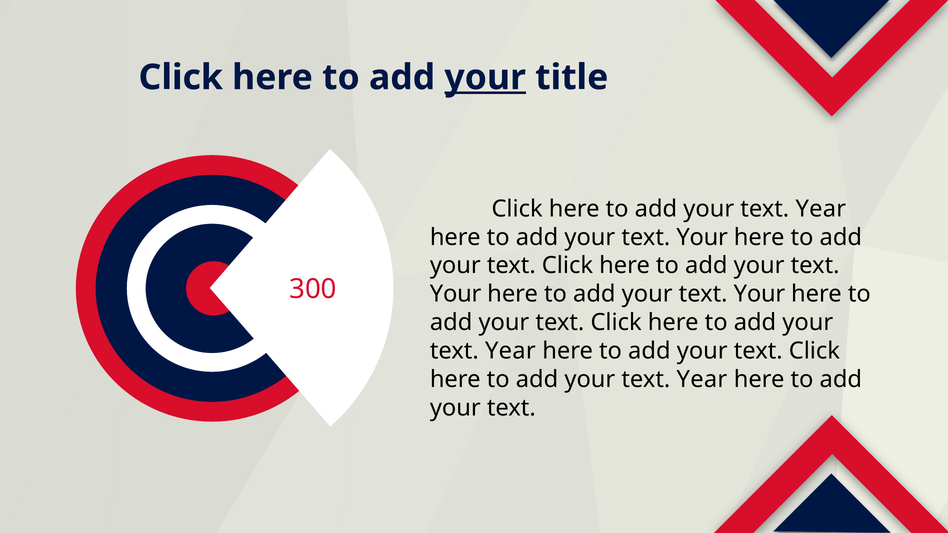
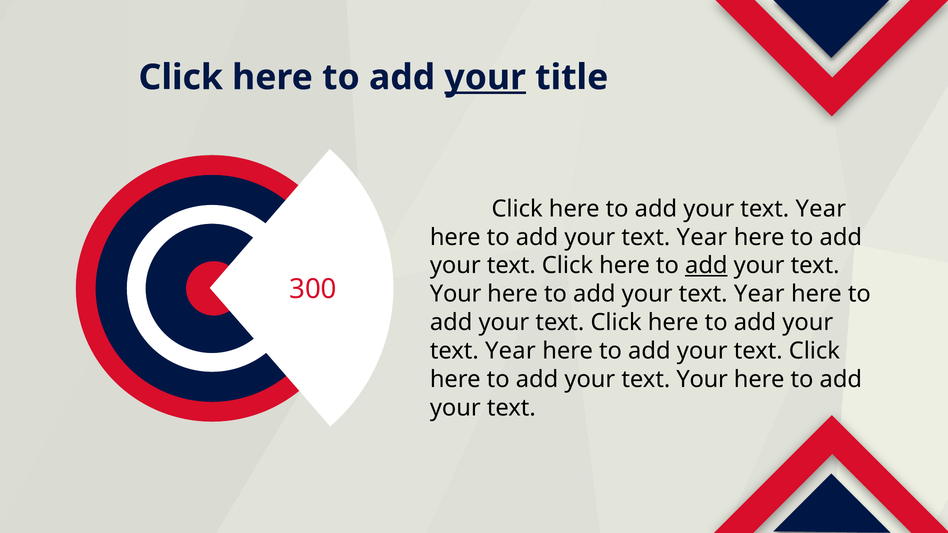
Your: Your -> Year (702, 237)
add underline: none -> present (706, 266)
Your: Your -> Year (759, 294)
Year: Year -> Your (702, 380)
